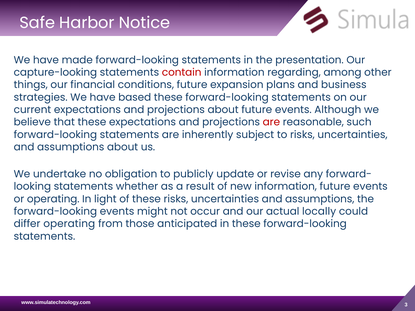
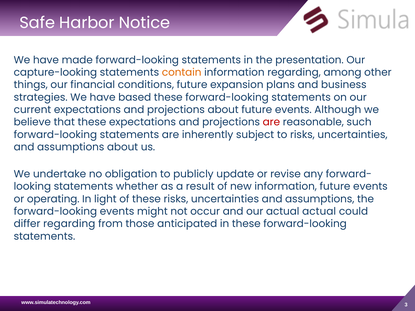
contain colour: red -> orange (182, 73)
actual locally: locally -> actual (319, 212)
differ operating: operating -> regarding (69, 224)
